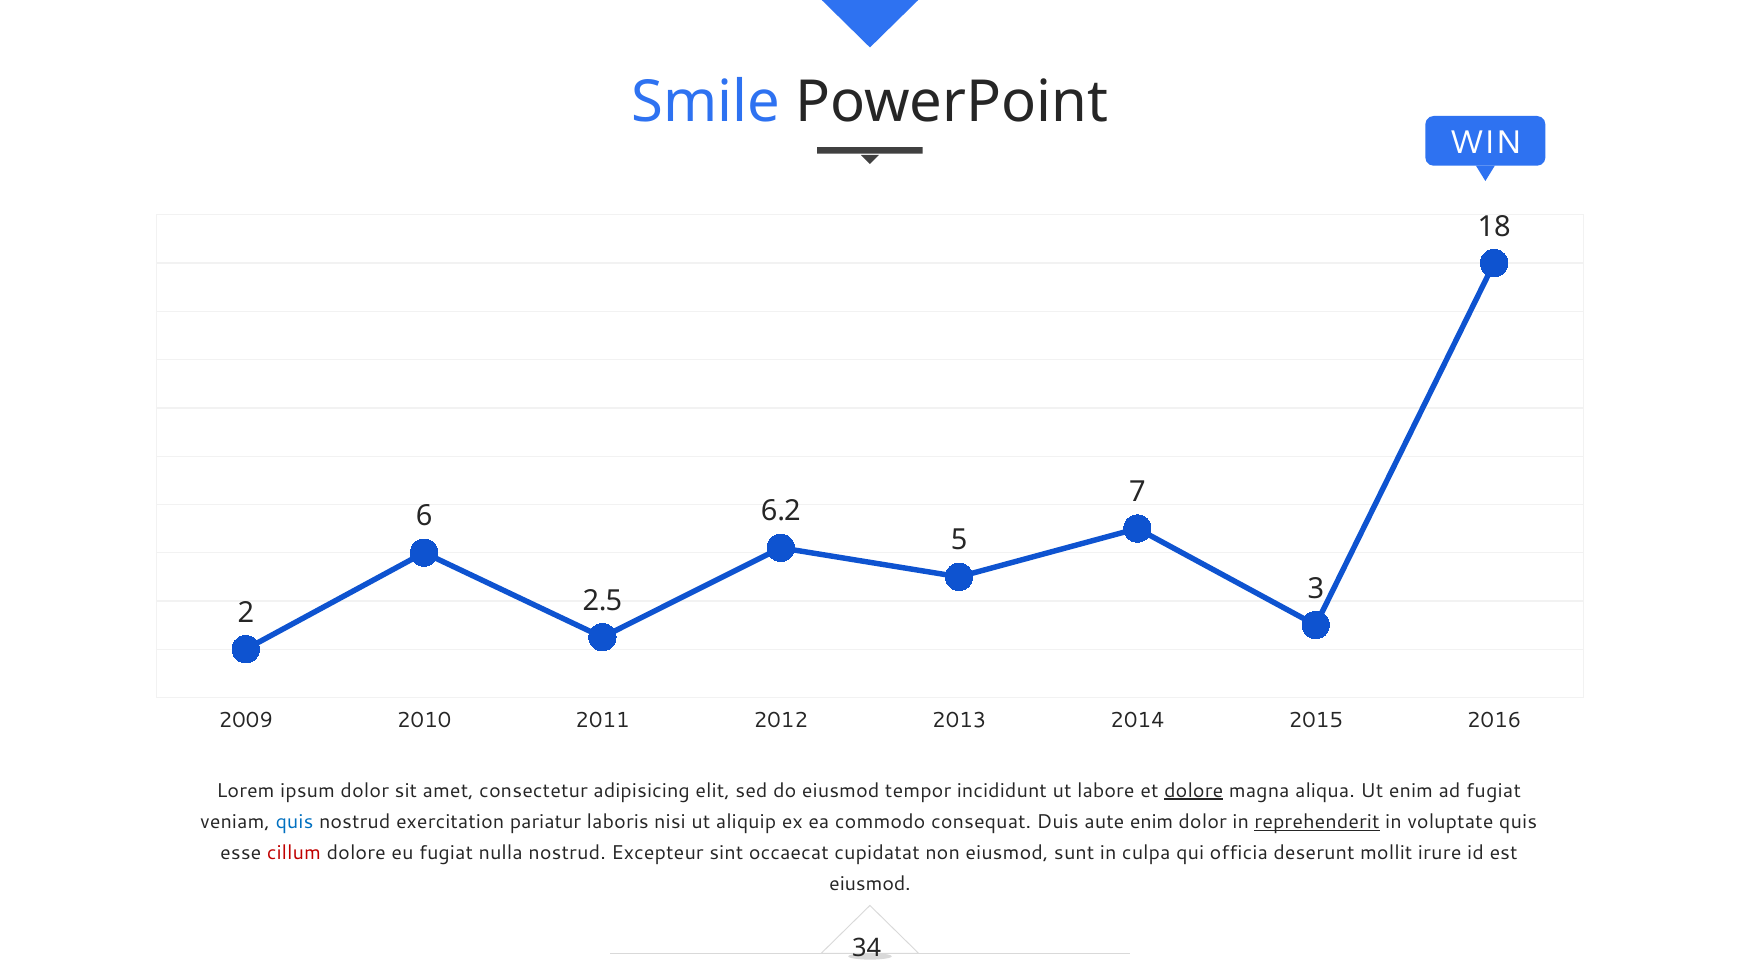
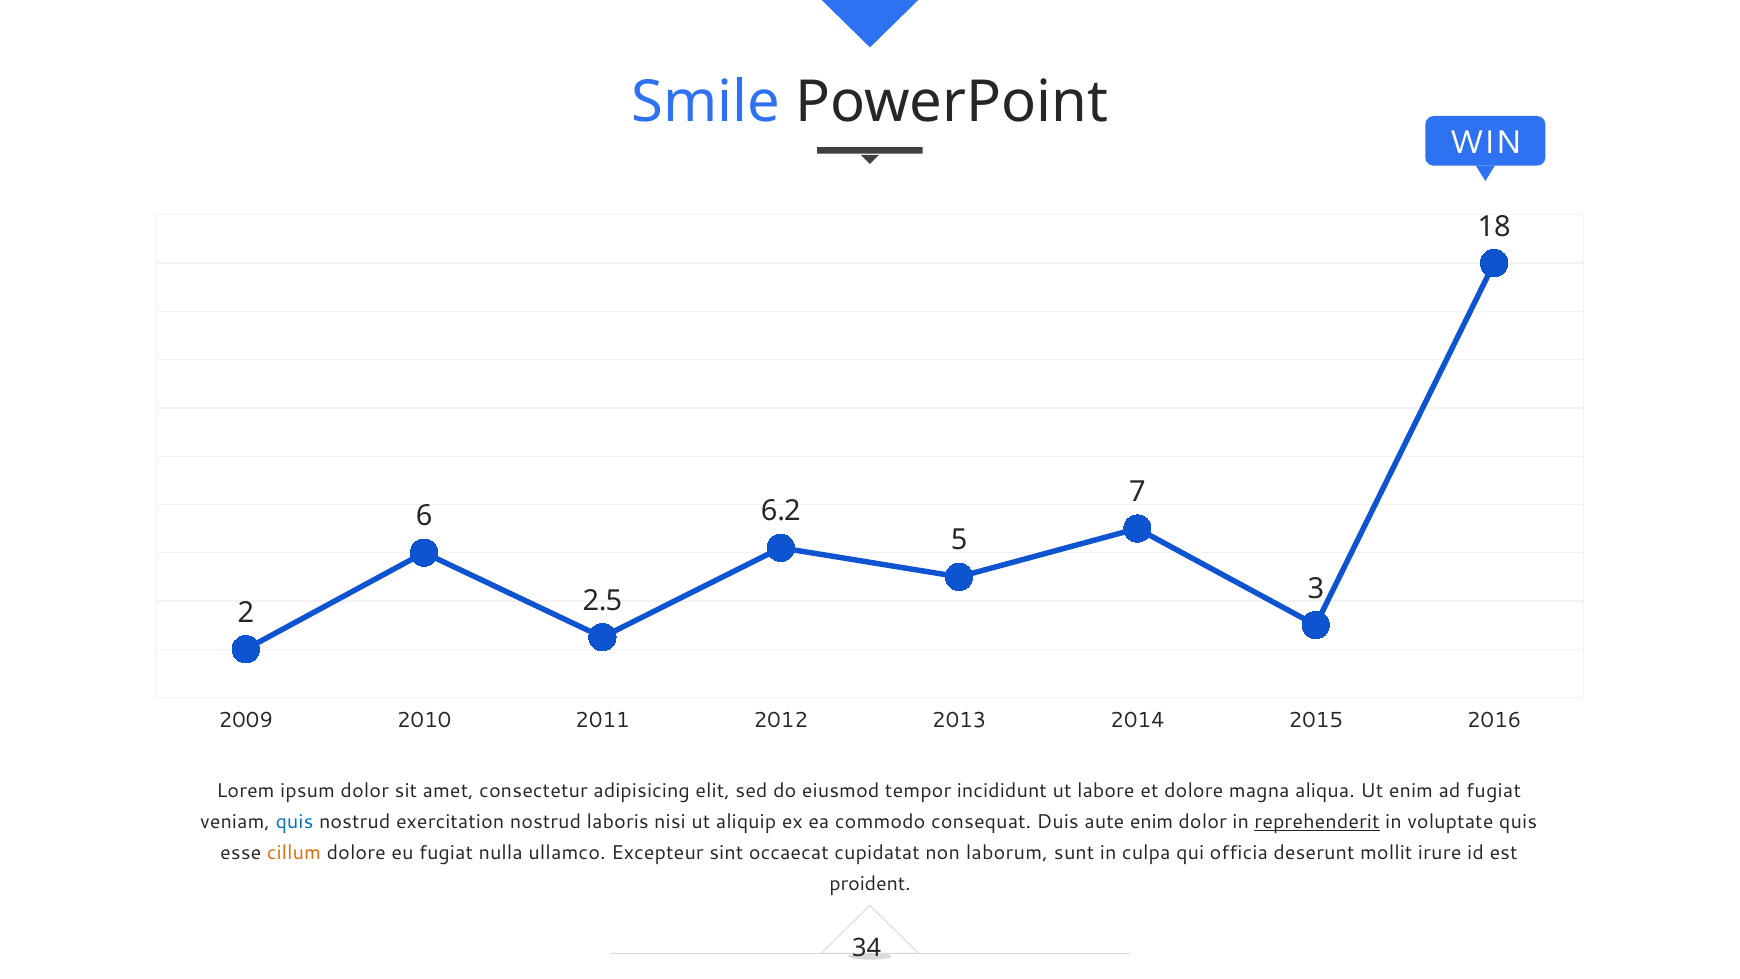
dolore underline: present -> none (1194, 790)
exercitation pariatur: pariatur -> nostrud (545, 821)
cillum colour: red -> orange (294, 852)
nulla nostrud: nostrud -> ullamco (567, 852)
non eiusmod: eiusmod -> laborum (1007, 852)
eiusmod: eiusmod -> proident (870, 883)
